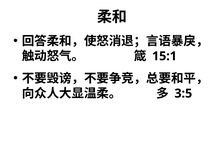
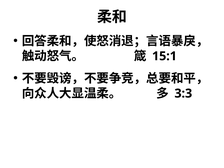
3:5: 3:5 -> 3:3 (183, 93)
